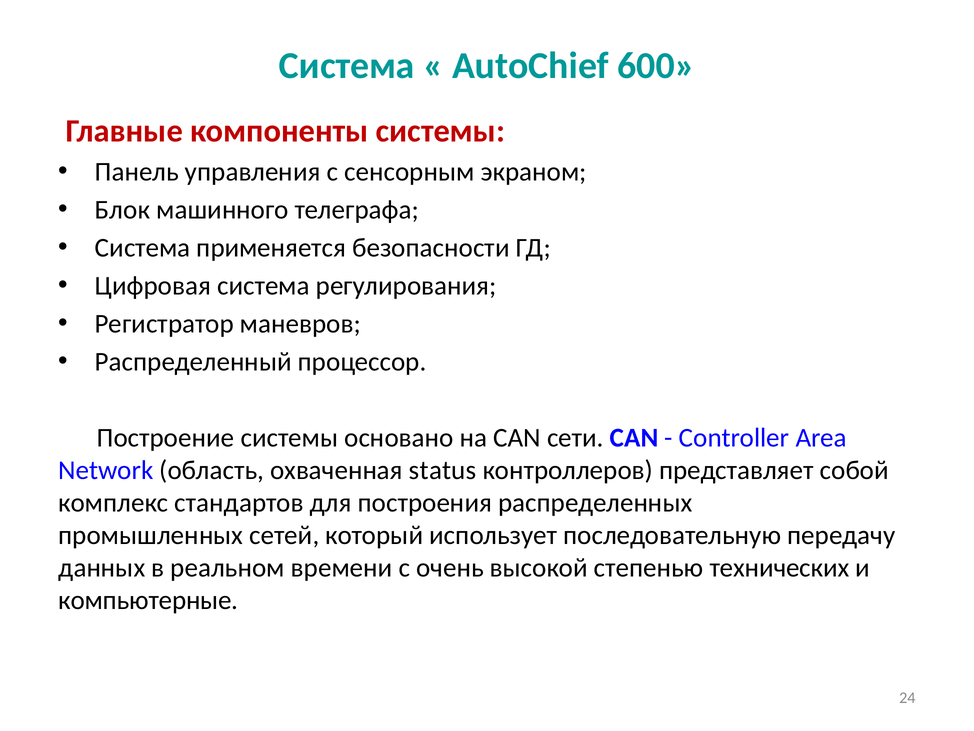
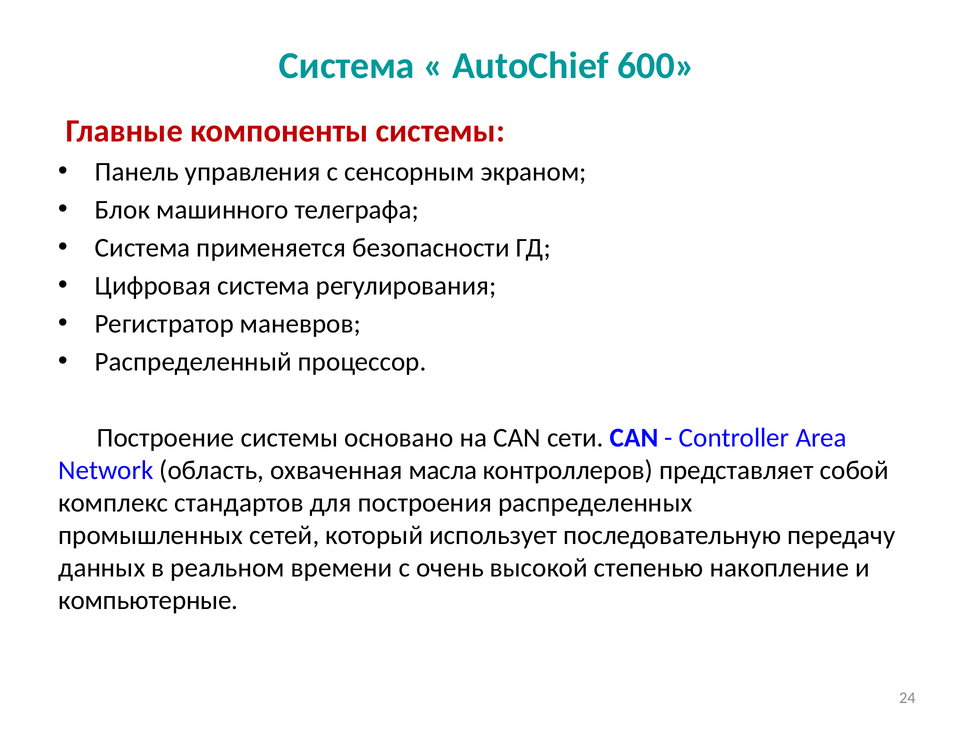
status: status -> масла (443, 470)
технических: технических -> накопление (779, 567)
